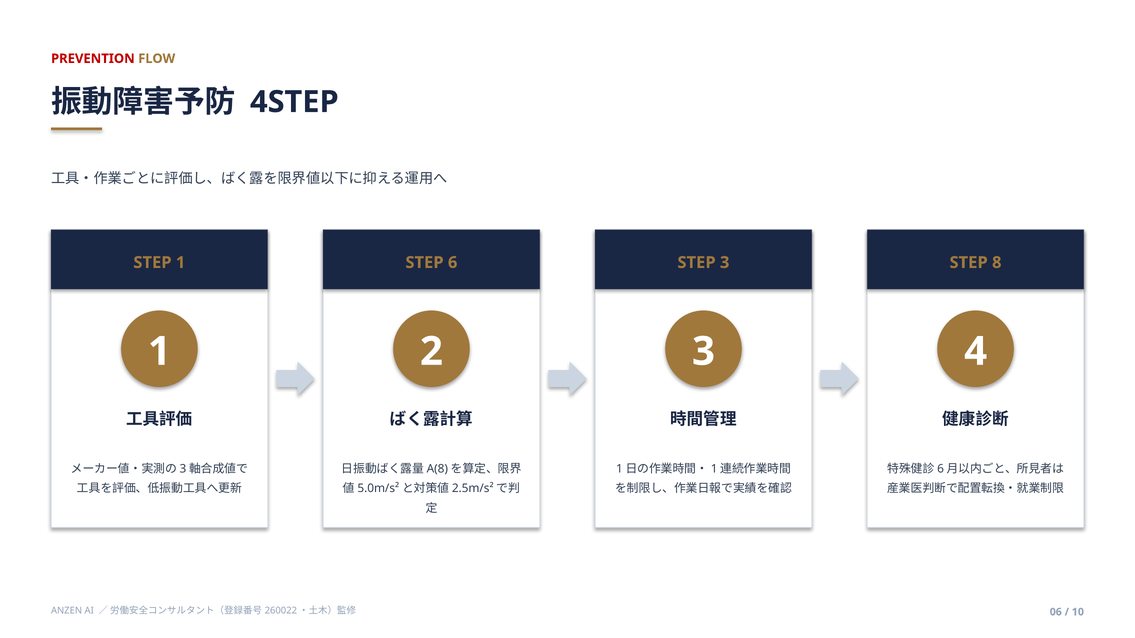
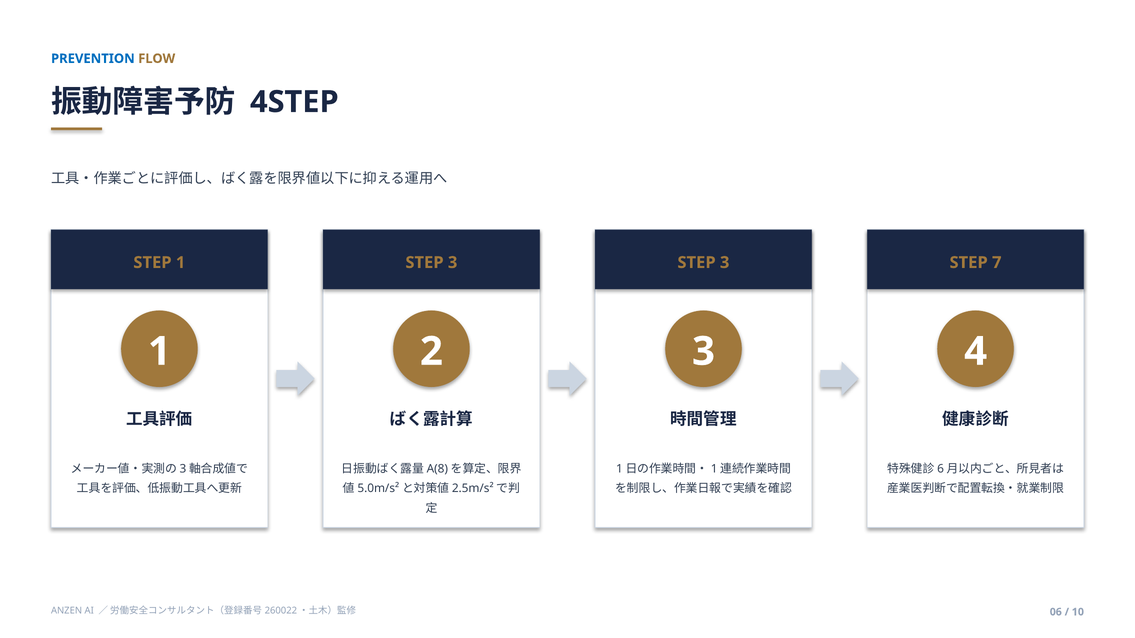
PREVENTION colour: red -> blue (93, 59)
6: 6 -> 3 (453, 263)
8: 8 -> 7 (997, 263)
